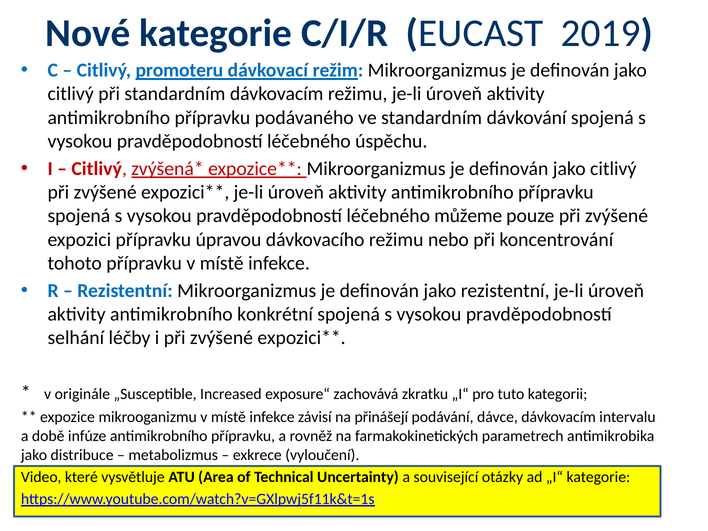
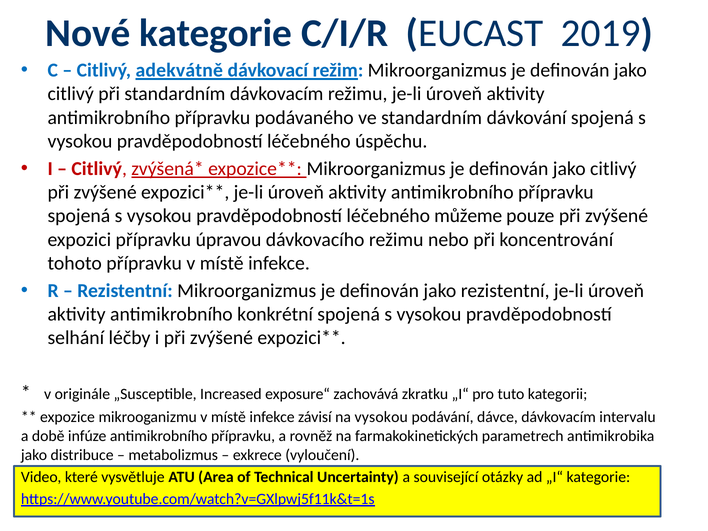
promoteru: promoteru -> adekvátně (179, 70)
na přinášejí: přinášejí -> vysokou (381, 417)
